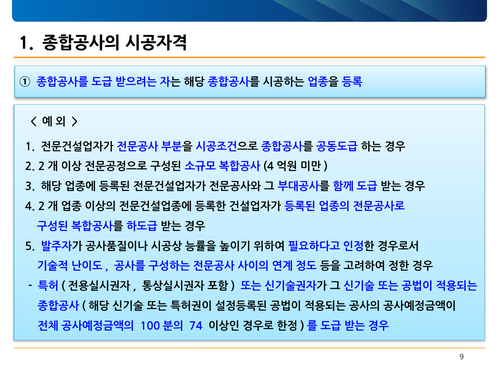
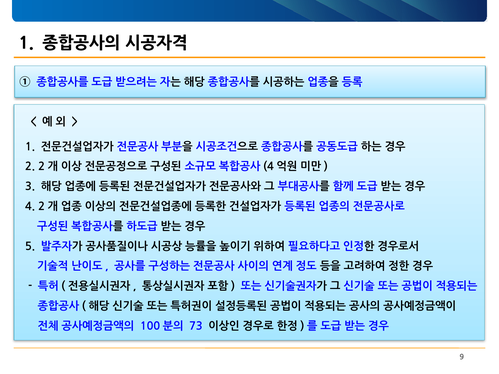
74: 74 -> 73 (196, 326)
